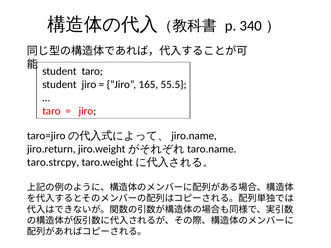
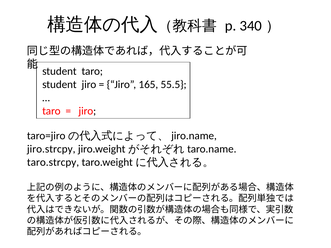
jiro.return: jiro.return -> jiro.strcpy (51, 149)
